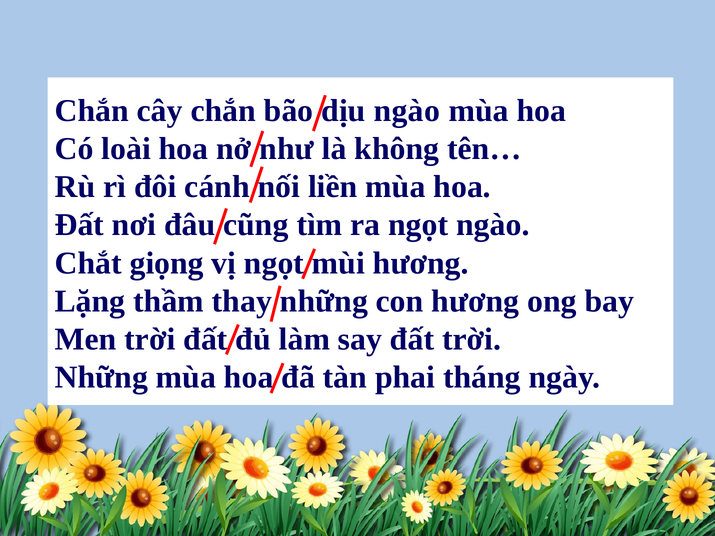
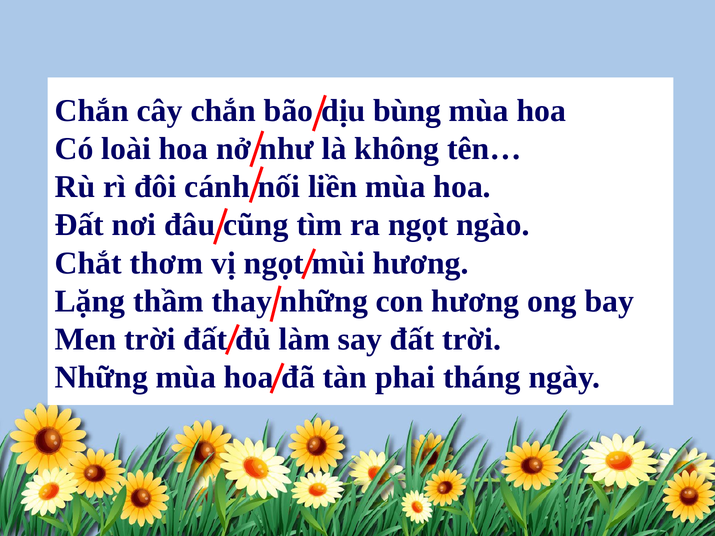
ngào: ngào -> bùng (407, 111)
giọng: giọng -> thơm (166, 263)
